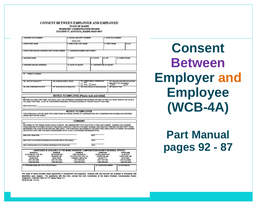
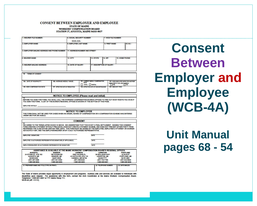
and colour: orange -> red (230, 78)
Part: Part -> Unit (177, 135)
92: 92 -> 68 (205, 147)
87: 87 -> 54 (227, 147)
